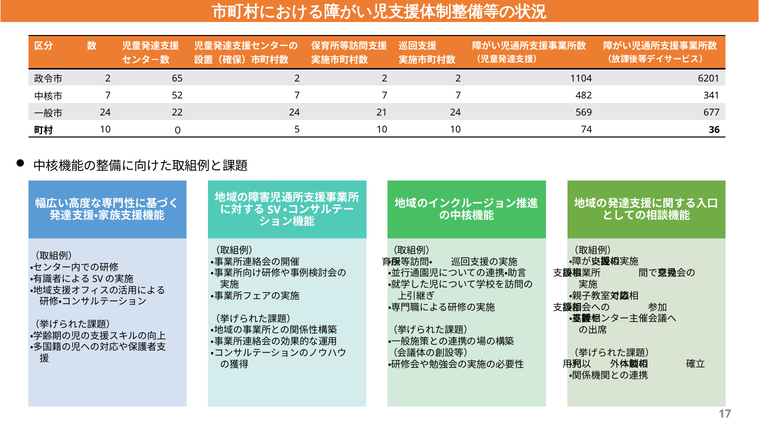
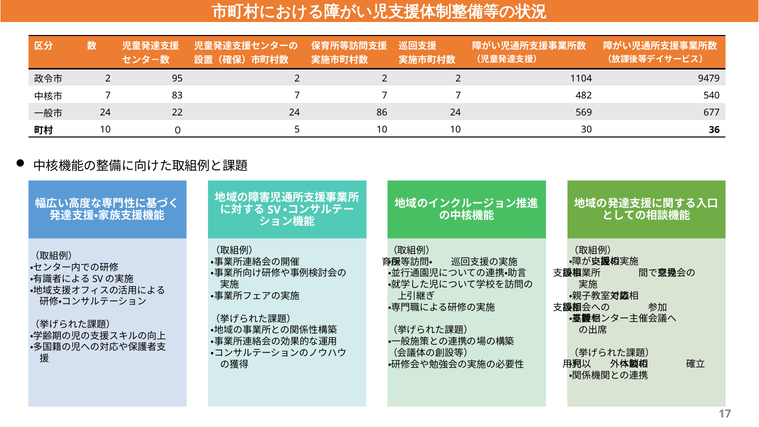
65: 65 -> 95 (177, 78)
6201: 6201 -> 9479 (709, 78)
52: 52 -> 83 (177, 96)
341: 341 -> 540 (712, 96)
21: 21 -> 86 (382, 113)
74: 74 -> 30 (587, 130)
